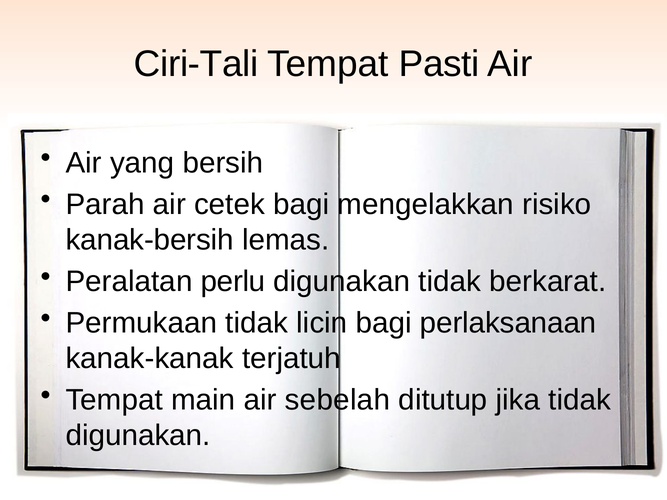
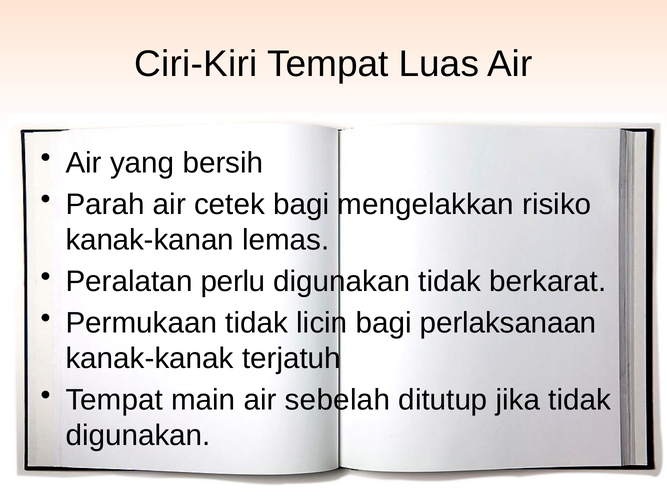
Ciri-Tali: Ciri-Tali -> Ciri-Kiri (196, 64)
Pasti: Pasti -> Luas (439, 64)
kanak-bersih: kanak-bersih -> kanak-kanan (150, 240)
